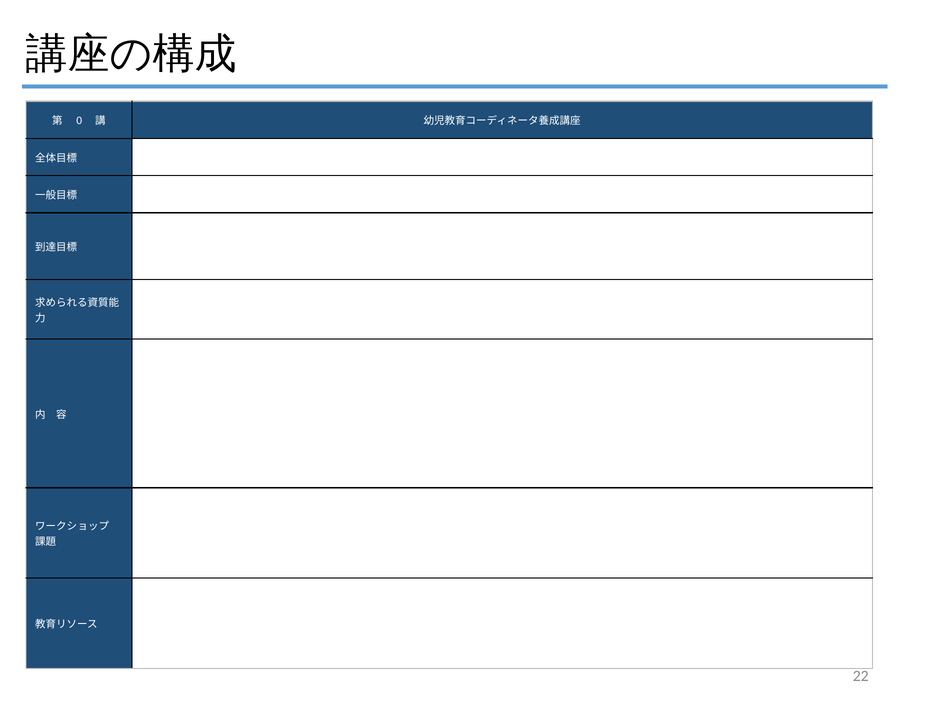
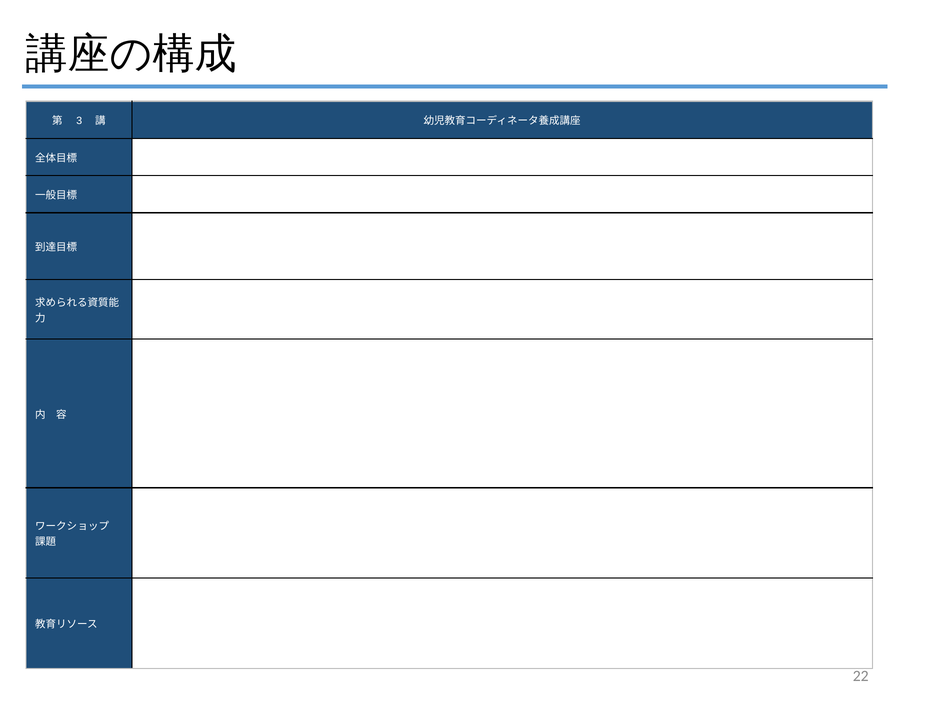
0: 0 -> 3 (79, 121)
